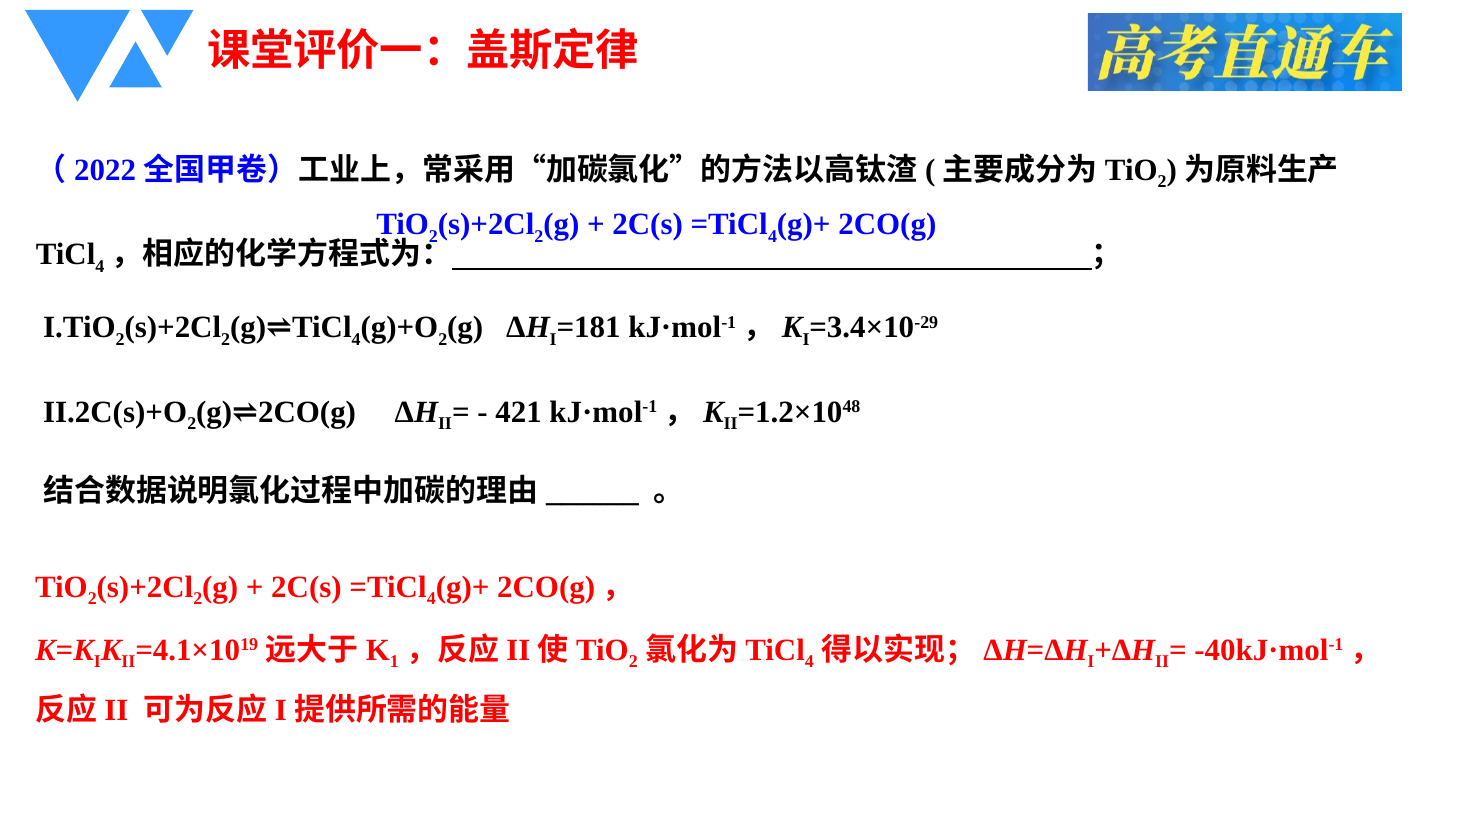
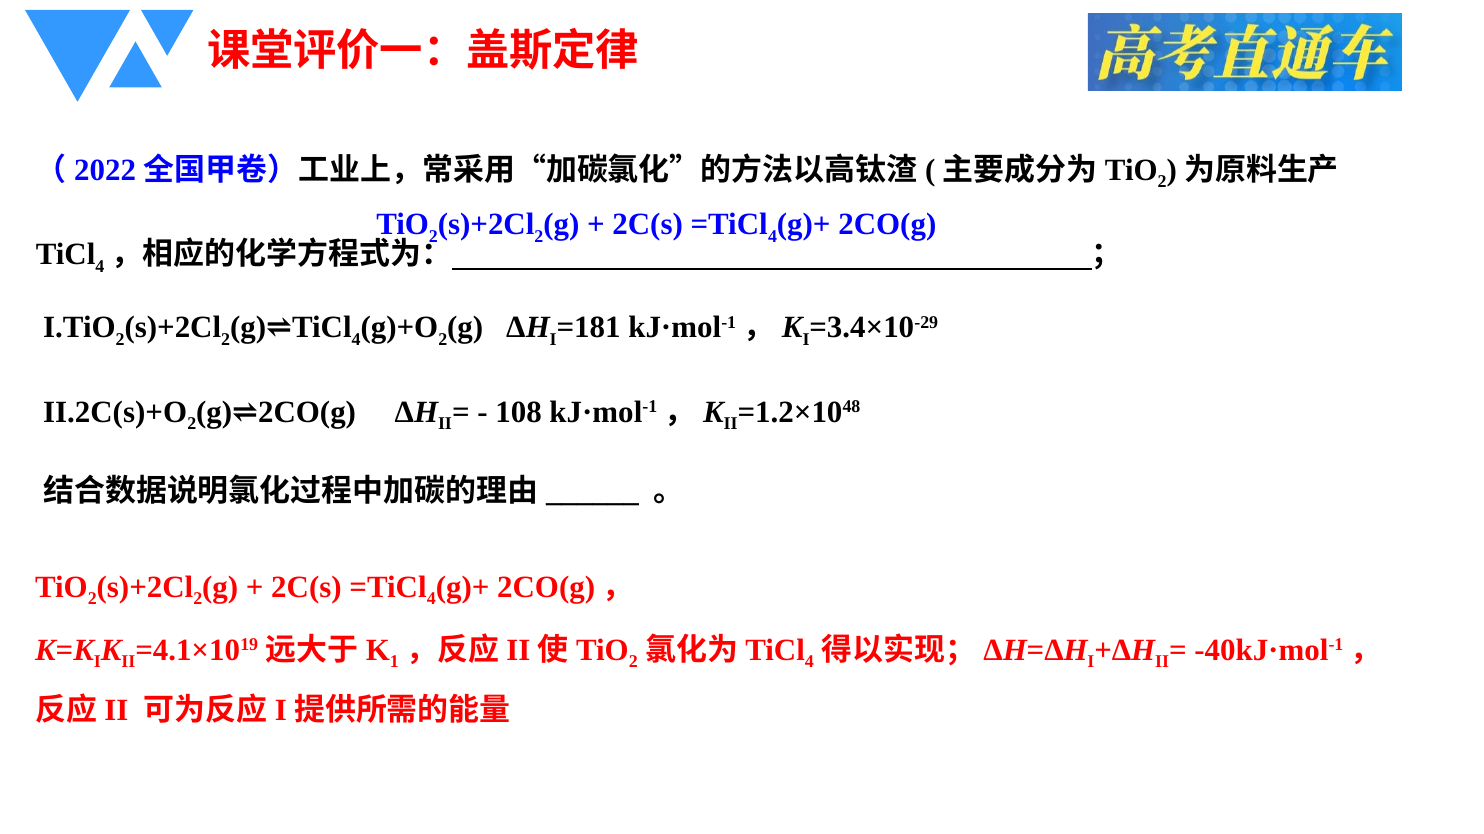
421: 421 -> 108 (519, 412)
